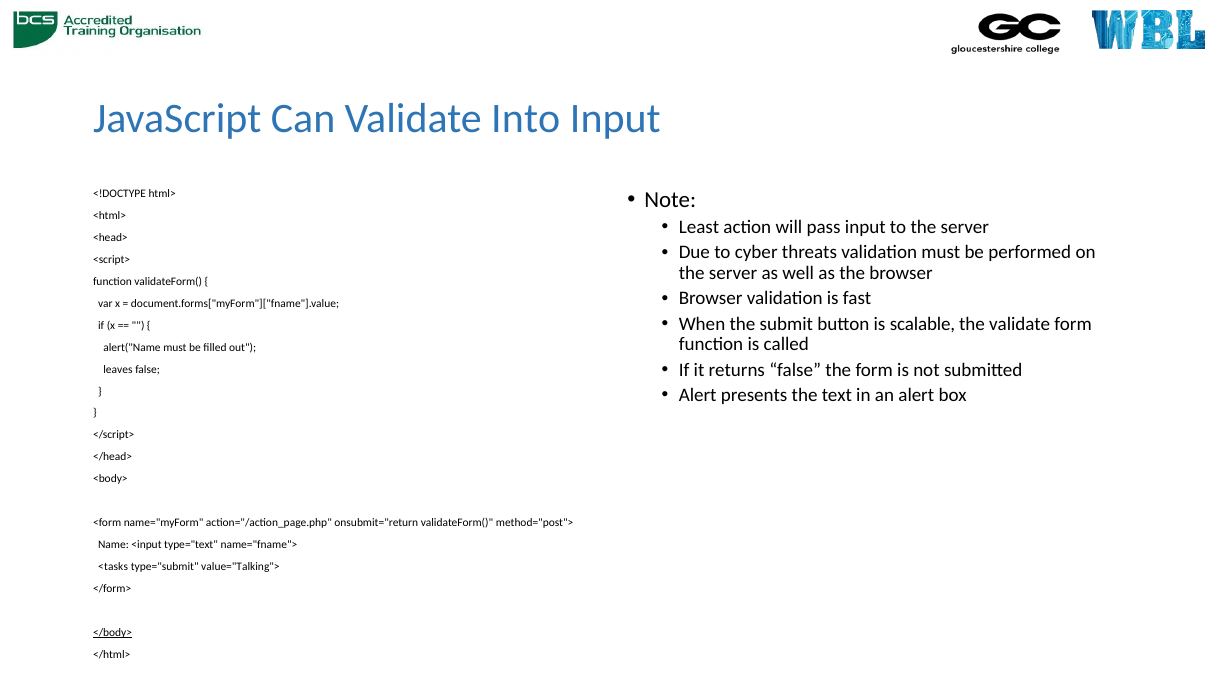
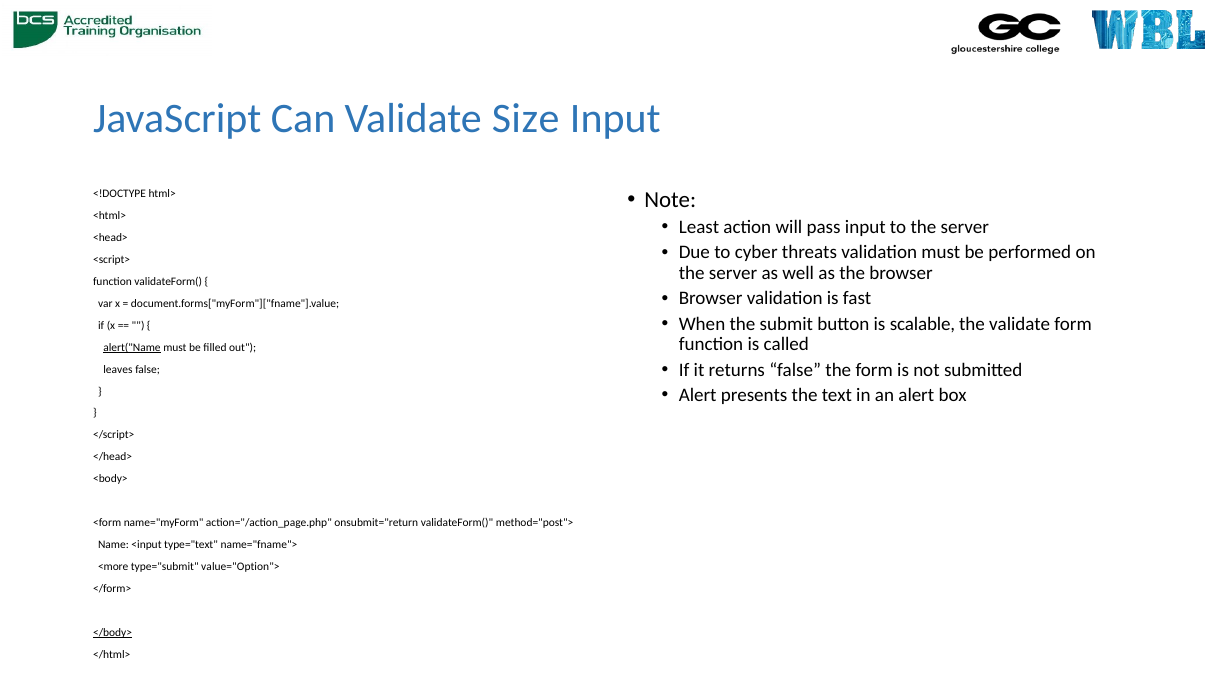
Into: Into -> Size (526, 119)
alert("Name underline: none -> present (132, 347)
<tasks: <tasks -> <more (113, 567)
value="Talking">: value="Talking"> -> value="Option"> (240, 567)
